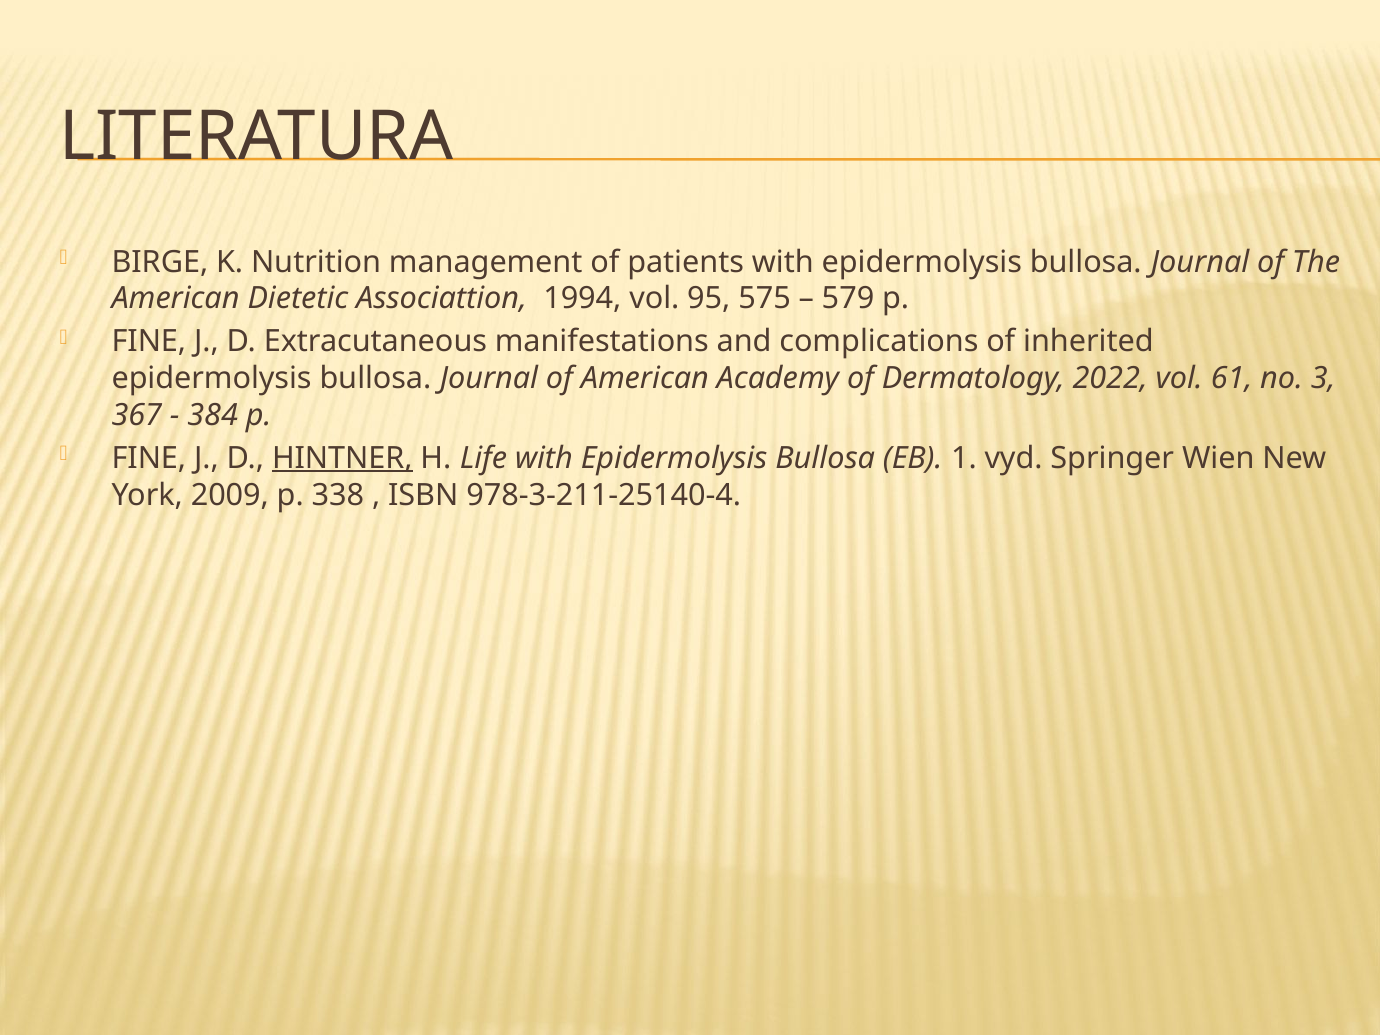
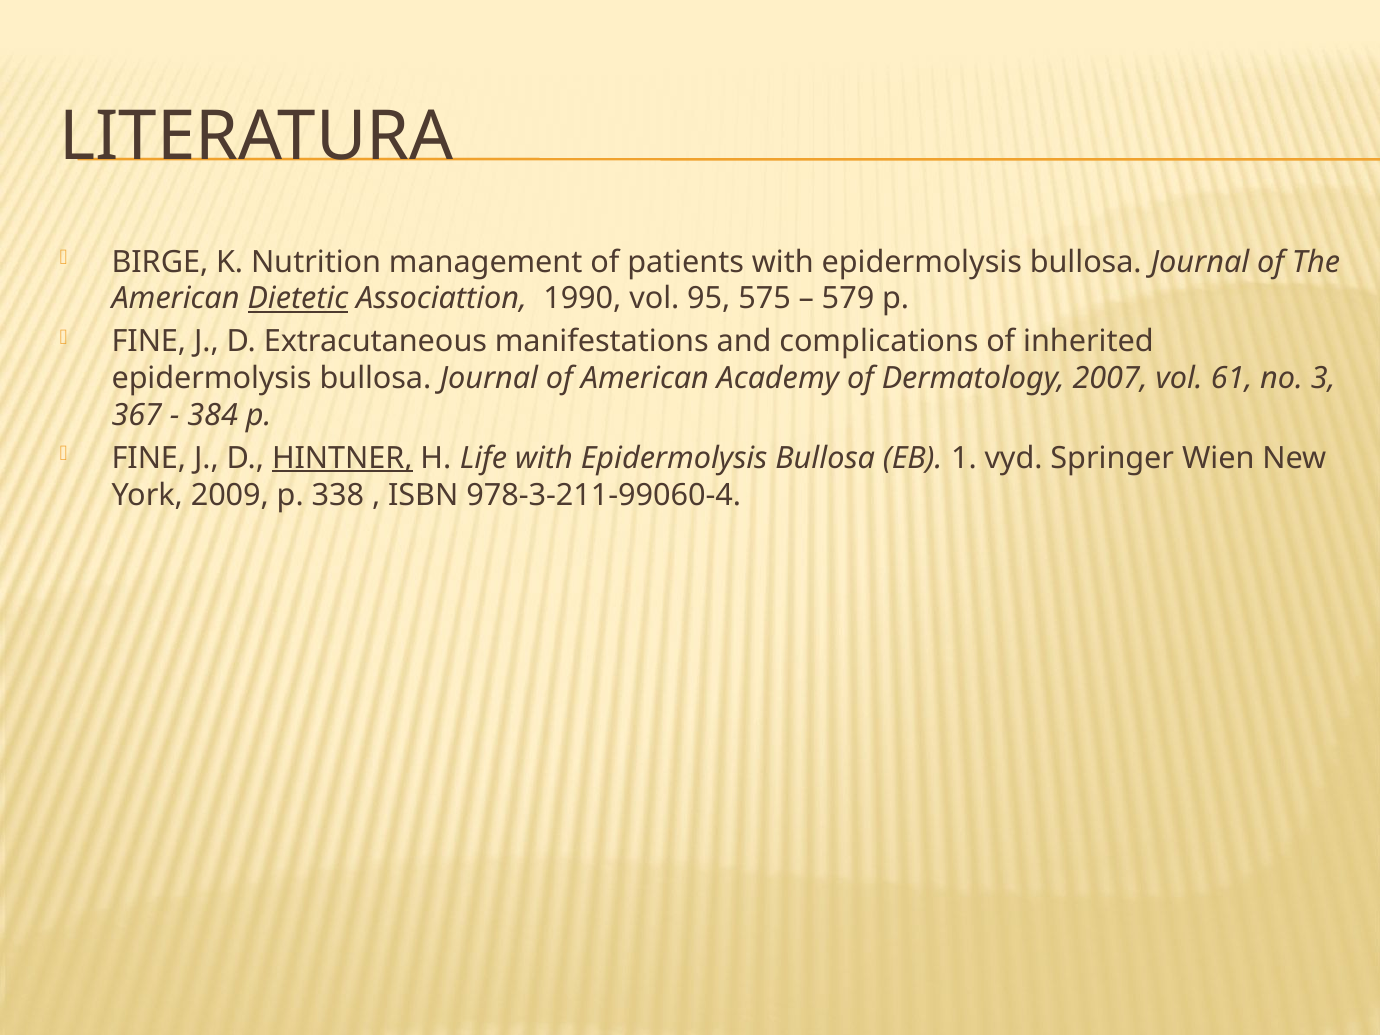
Dietetic underline: none -> present (298, 299)
1994: 1994 -> 1990 (582, 299)
2022: 2022 -> 2007 (1110, 378)
978-3-211-25140-4: 978-3-211-25140-4 -> 978-3-211-99060-4 (604, 495)
